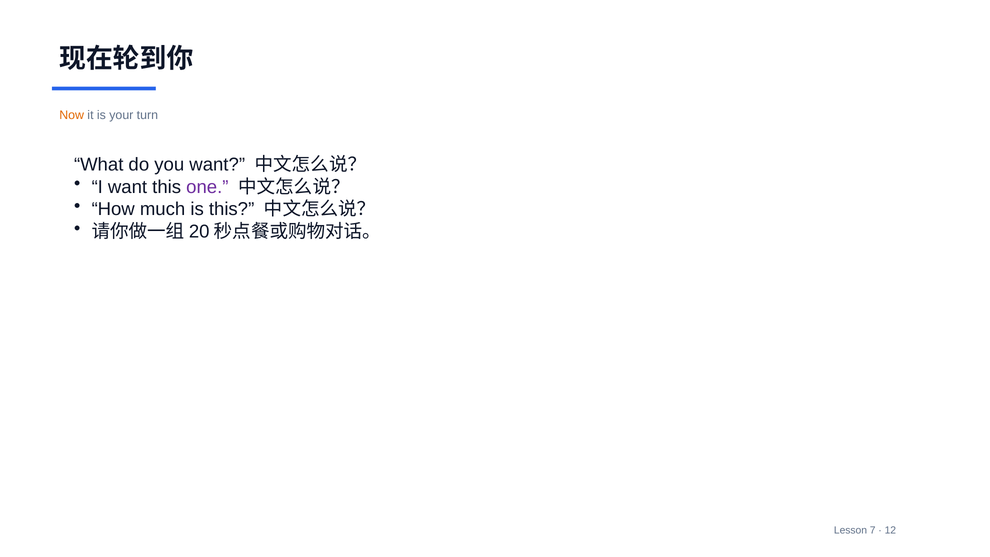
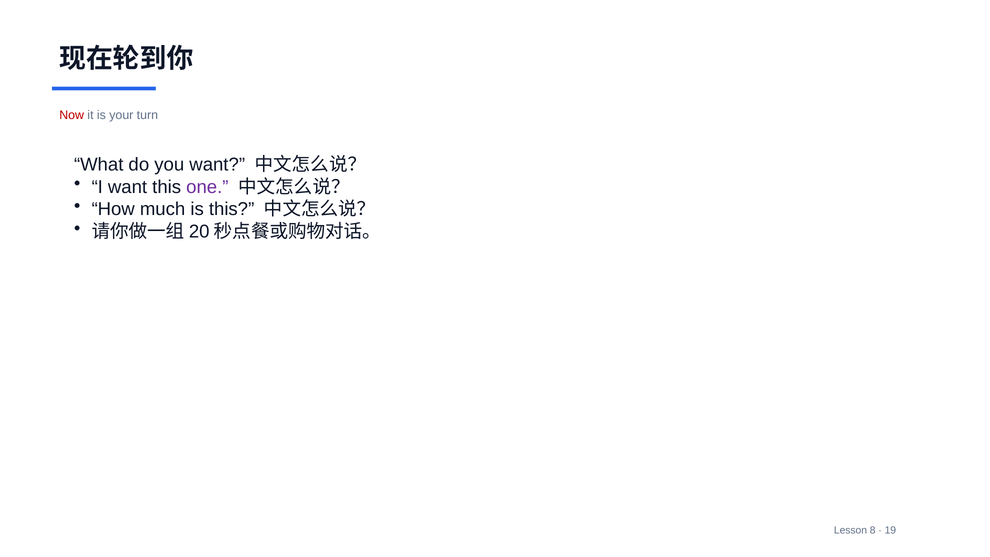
Now colour: orange -> red (72, 115)
7: 7 -> 8 (873, 530)
12: 12 -> 19 (890, 530)
